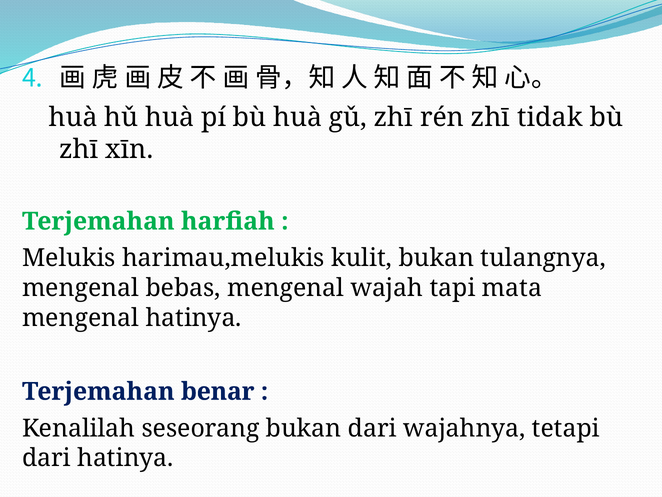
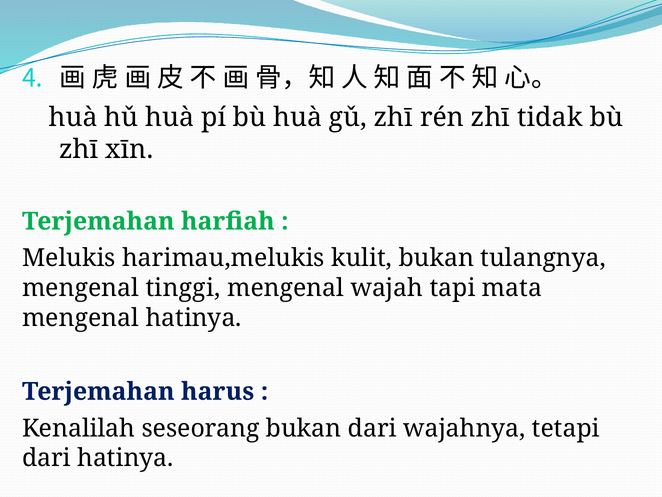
bebas: bebas -> tinggi (183, 288)
benar: benar -> harus (218, 391)
